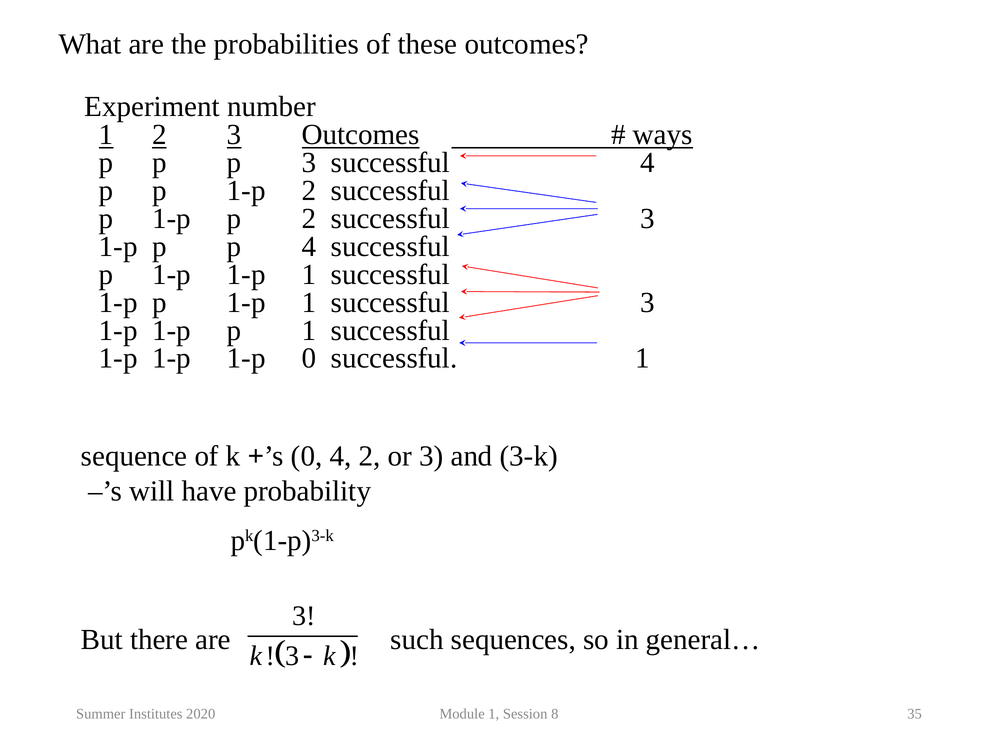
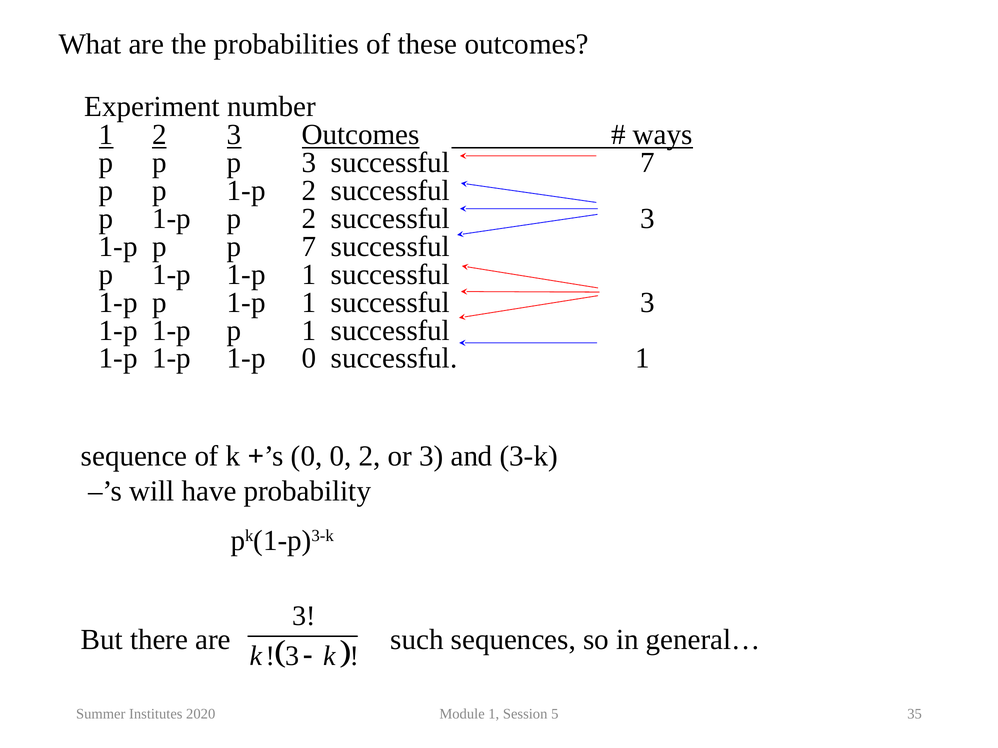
successful 4: 4 -> 7 (647, 163)
p 4: 4 -> 7 (309, 247)
0 4: 4 -> 0 (341, 456)
8: 8 -> 5 (555, 715)
